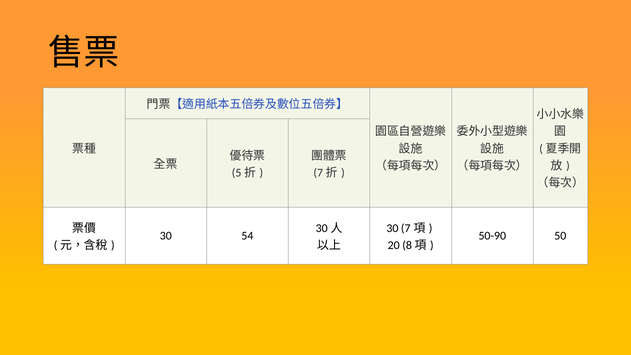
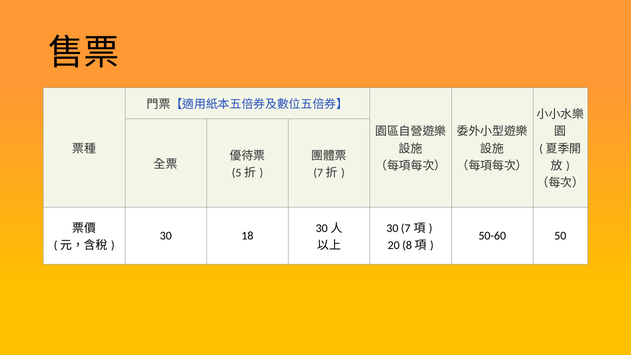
54: 54 -> 18 (247, 236)
50-90: 50-90 -> 50-60 (492, 236)
